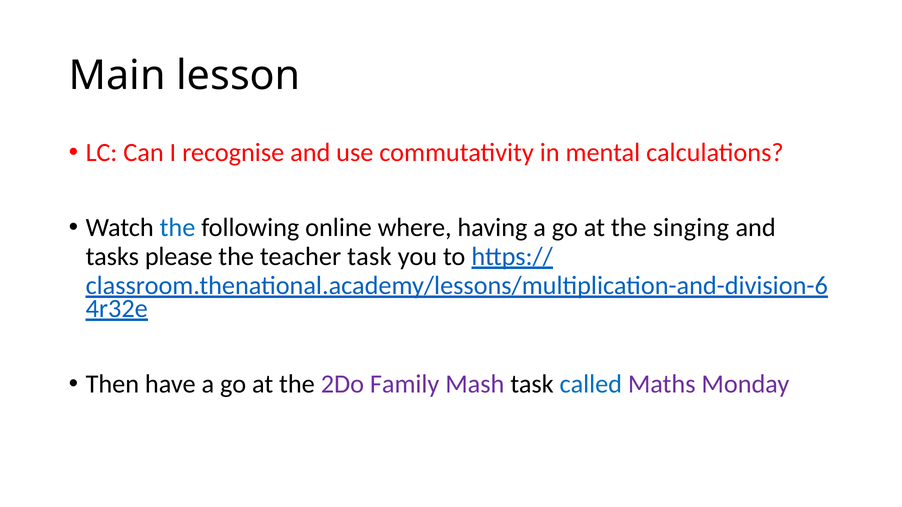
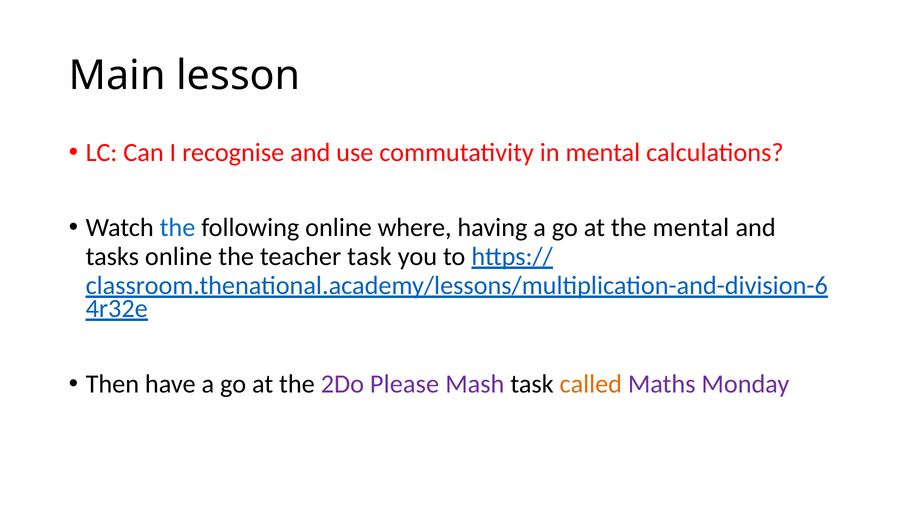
the singing: singing -> mental (691, 228)
tasks please: please -> online (179, 257)
Family: Family -> Please (405, 384)
called colour: blue -> orange (591, 384)
